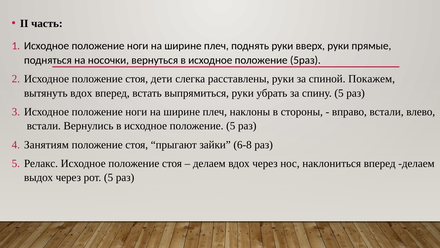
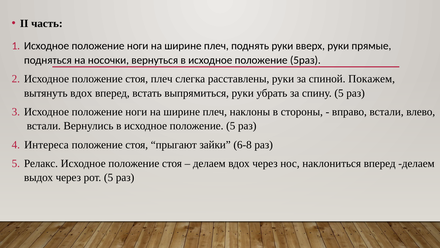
стоя дети: дети -> плеч (162, 79)
Занятиям: Занятиям -> Интереса (46, 144)
